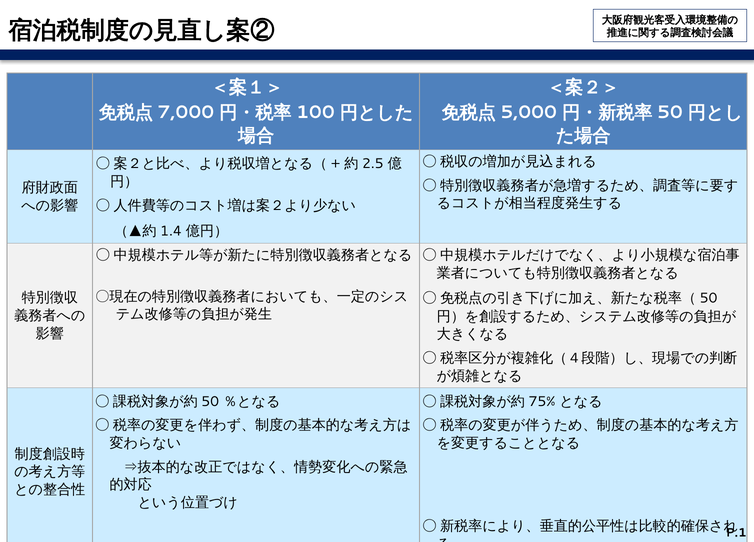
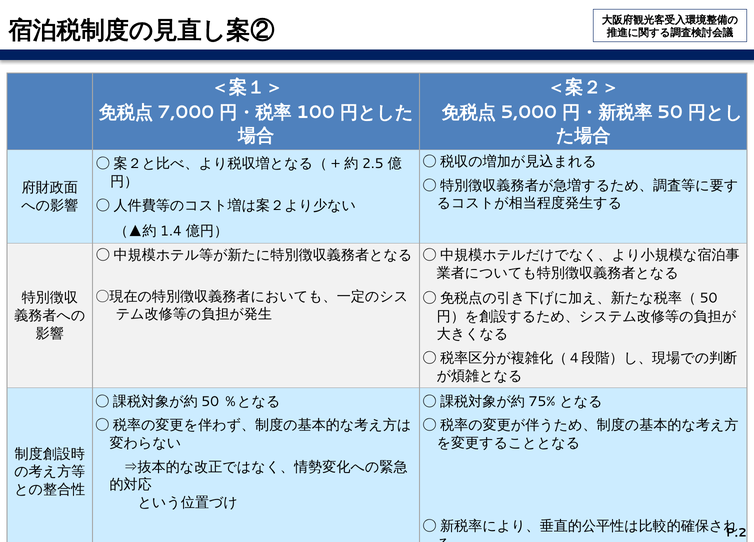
P.1: P.1 -> P.2 (736, 533)
